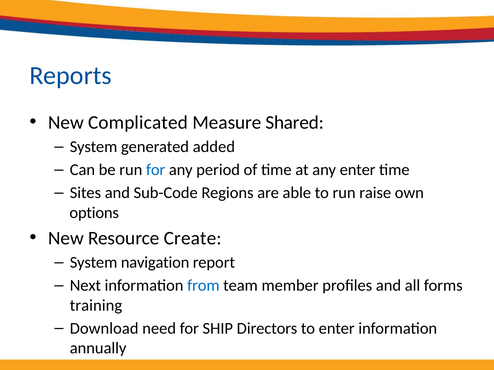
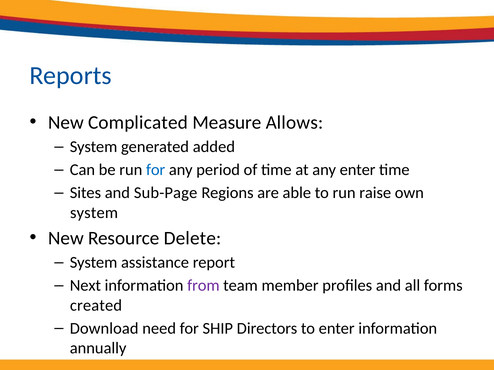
Shared: Shared -> Allows (294, 123)
Sub-Code: Sub-Code -> Sub-Page (166, 193)
options: options -> system (94, 213)
Create: Create -> Delete (193, 238)
navigation: navigation -> assistance (155, 263)
from colour: blue -> purple (203, 286)
training: training -> created (96, 306)
